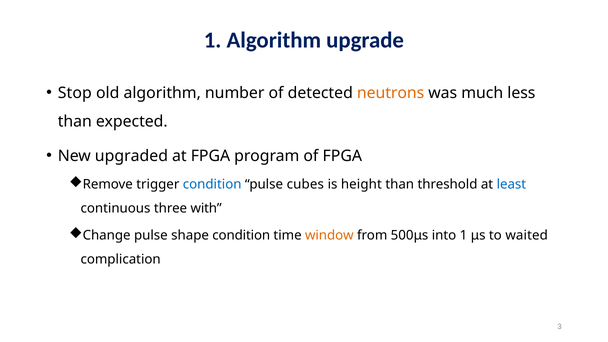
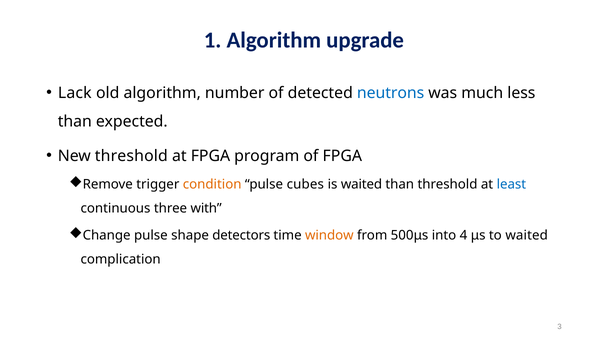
Stop: Stop -> Lack (75, 93)
neutrons colour: orange -> blue (391, 93)
New upgraded: upgraded -> threshold (131, 156)
condition colour: blue -> orange (212, 185)
is height: height -> waited (361, 185)
shape condition: condition -> detectors (241, 236)
into 1: 1 -> 4 (464, 236)
